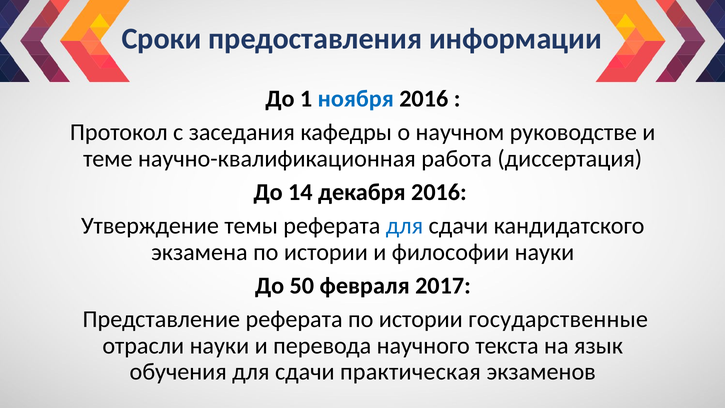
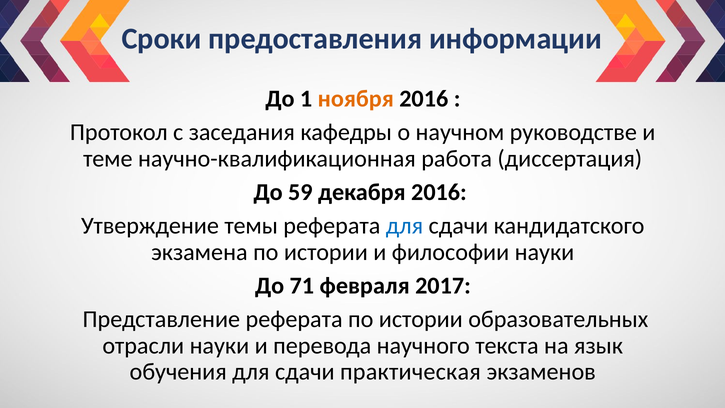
ноября colour: blue -> orange (356, 99)
14: 14 -> 59 (300, 192)
50: 50 -> 71 (302, 286)
государственные: государственные -> образовательных (558, 319)
